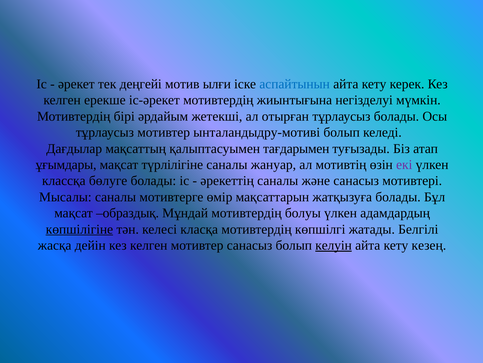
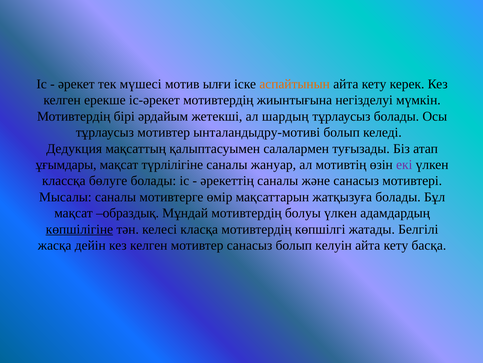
деңгейі: деңгейі -> мүшесі (141, 84)
аспайтынын colour: blue -> orange (295, 84)
отырған: отырған -> шардың (285, 116)
Дағдылар: Дағдылар -> Дедукция (74, 148)
тағдарымен: тағдарымен -> салалармен (296, 148)
келуін underline: present -> none (334, 245)
кезең: кезең -> басқа (429, 245)
